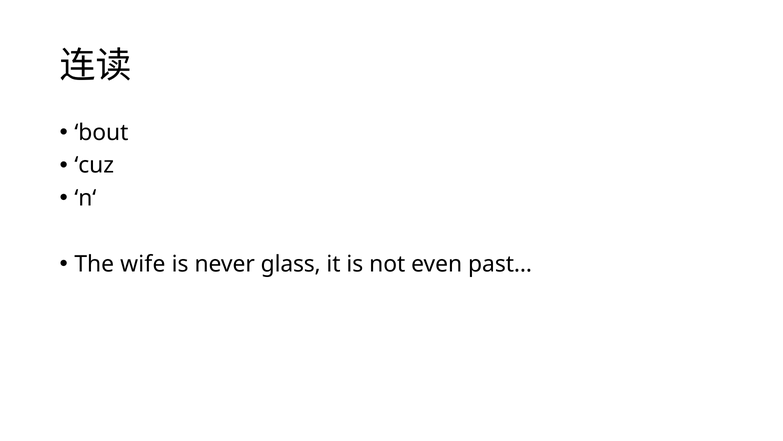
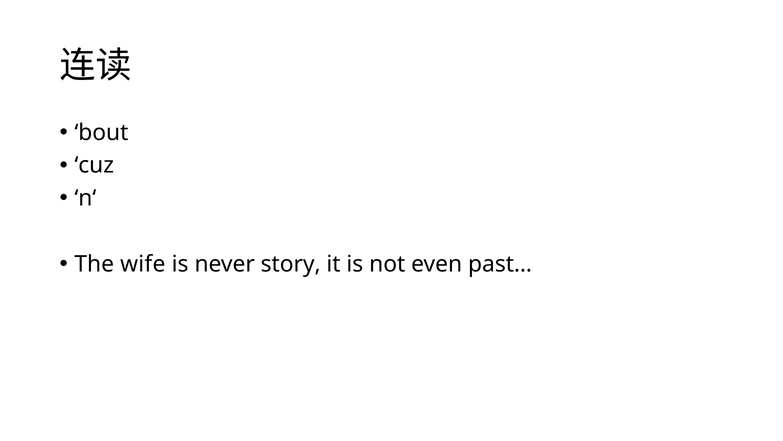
glass: glass -> story (291, 264)
